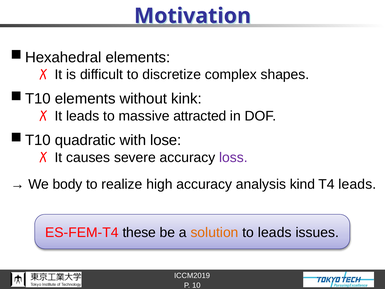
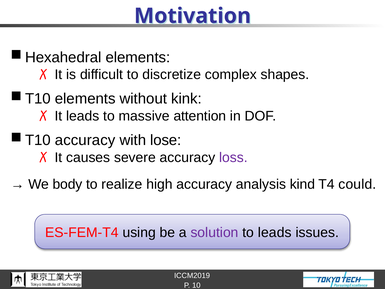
attracted: attracted -> attention (200, 116)
quadratic: quadratic -> accuracy (85, 140)
T4 leads: leads -> could (357, 184)
these: these -> using (139, 232)
solution colour: orange -> purple (214, 232)
